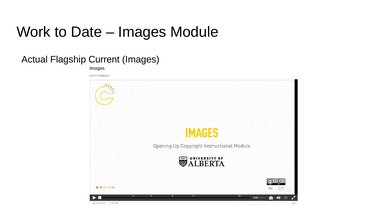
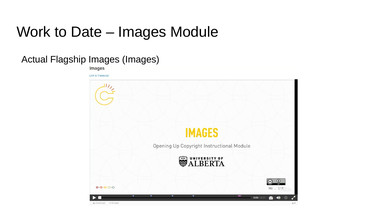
Flagship Current: Current -> Images (104, 59)
